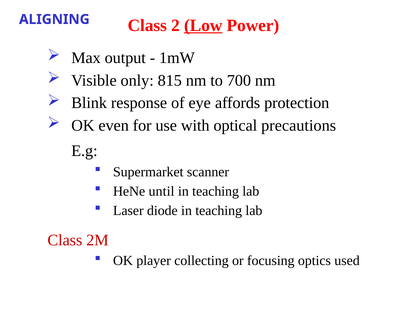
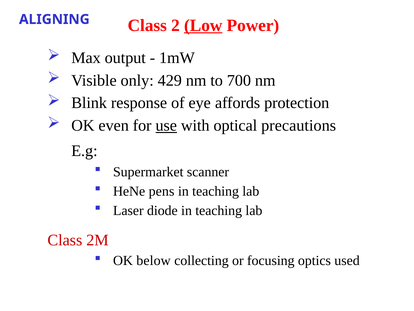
815: 815 -> 429 (170, 80)
use underline: none -> present (166, 125)
until: until -> pens (162, 191)
player: player -> below (154, 260)
